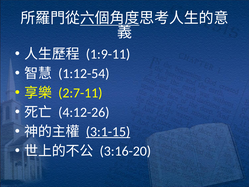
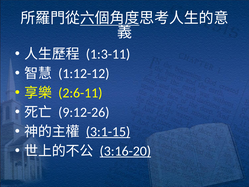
1:9-11: 1:9-11 -> 1:3-11 (108, 54)
1:12-54: 1:12-54 -> 1:12-12 (84, 73)
2:7-11: 2:7-11 -> 2:6-11 (80, 93)
4:12-26: 4:12-26 -> 9:12-26 (84, 112)
3:16-20 underline: none -> present (125, 151)
